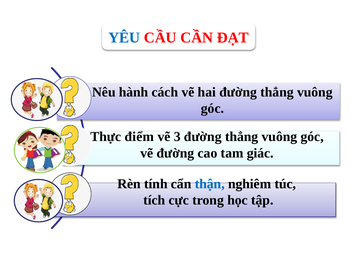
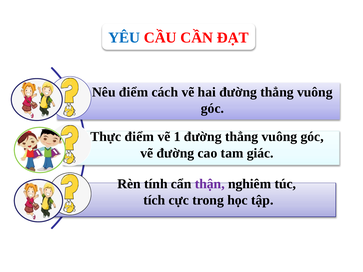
Nêu hành: hành -> điểm (134, 92)
3: 3 -> 1 (177, 137)
thận colour: blue -> purple (210, 184)
